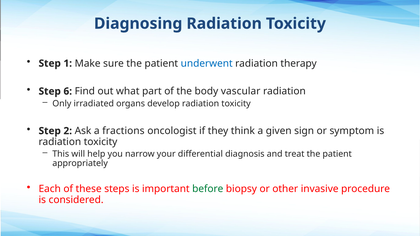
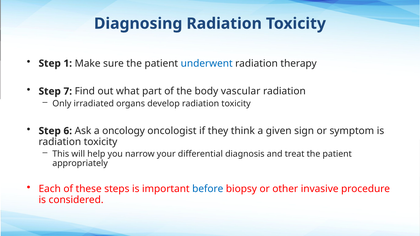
6: 6 -> 7 (68, 91)
2: 2 -> 6 (68, 131)
fractions: fractions -> oncology (124, 131)
before colour: green -> blue (208, 189)
